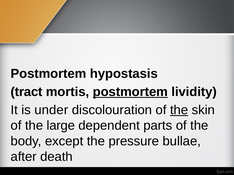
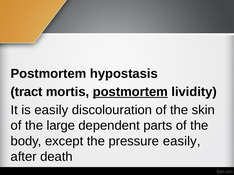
is under: under -> easily (51, 110)
the underline: present -> none (179, 110)
pressure bullae: bullae -> easily (182, 141)
